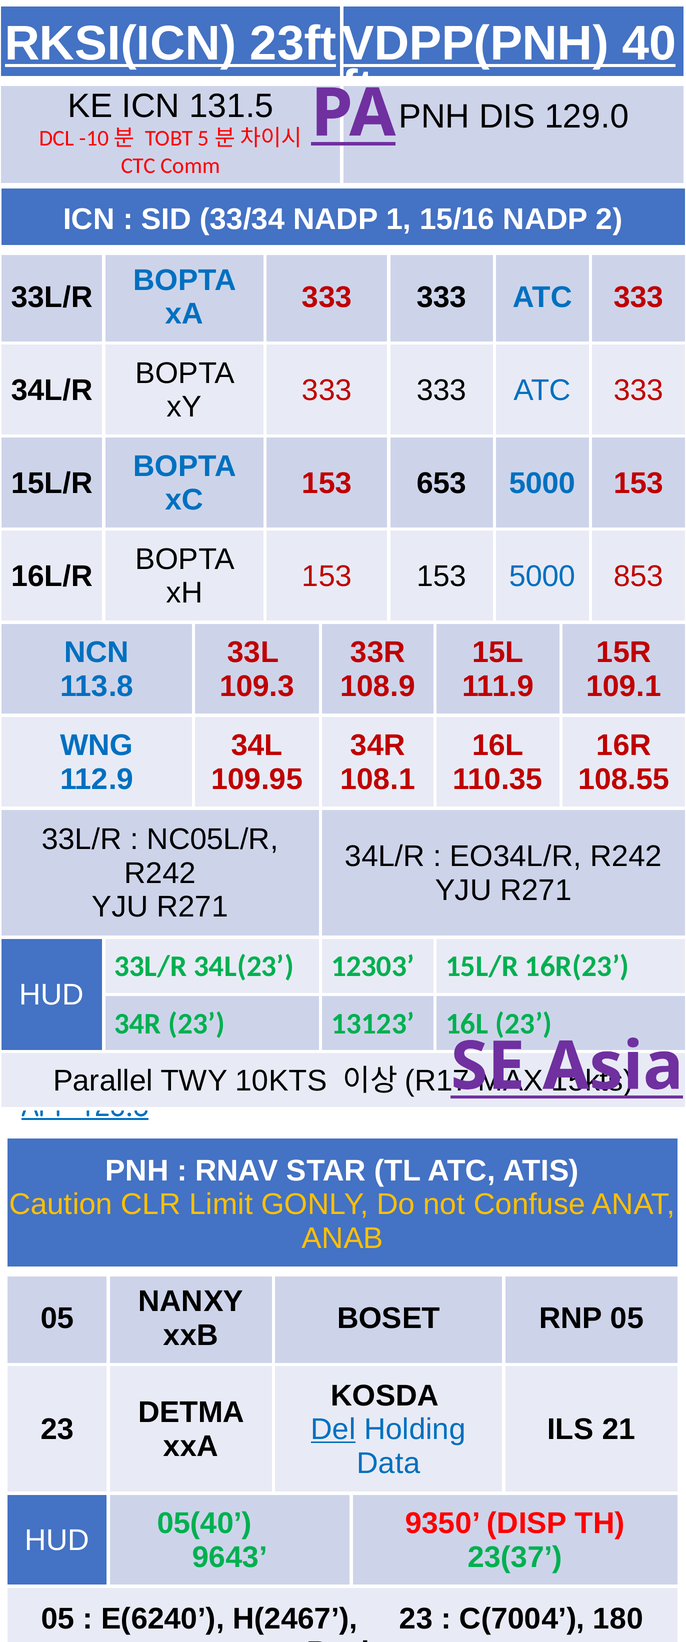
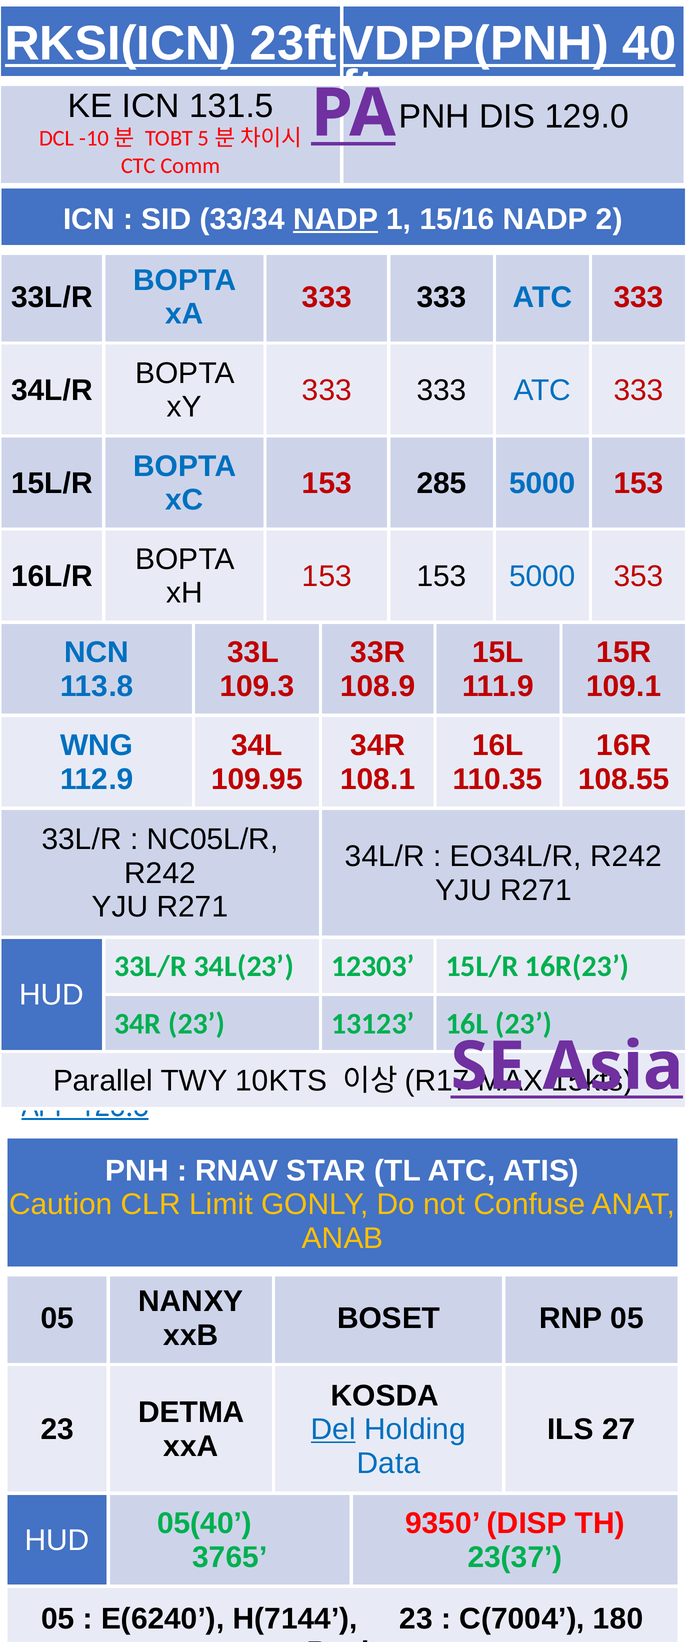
NADP underline: none -> present (336, 219)
653: 653 -> 285 (442, 483)
853: 853 -> 353 (639, 576)
21: 21 -> 27 (619, 1429)
9643: 9643 -> 3765 (230, 1557)
H(2467: H(2467 -> H(7144 (295, 1618)
